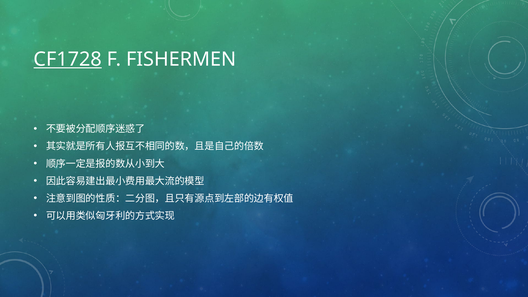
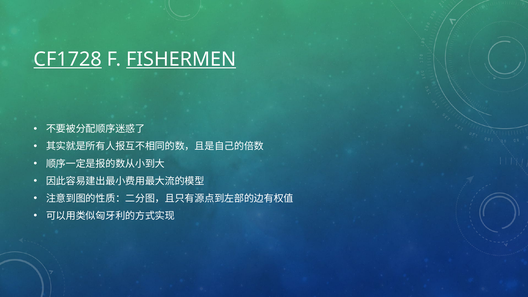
FISHERMEN underline: none -> present (181, 59)
